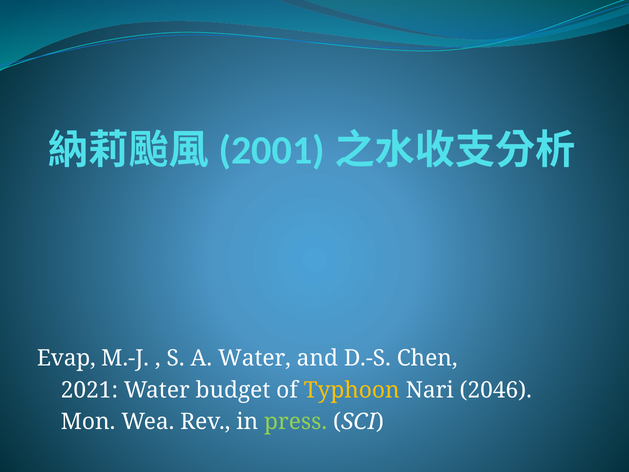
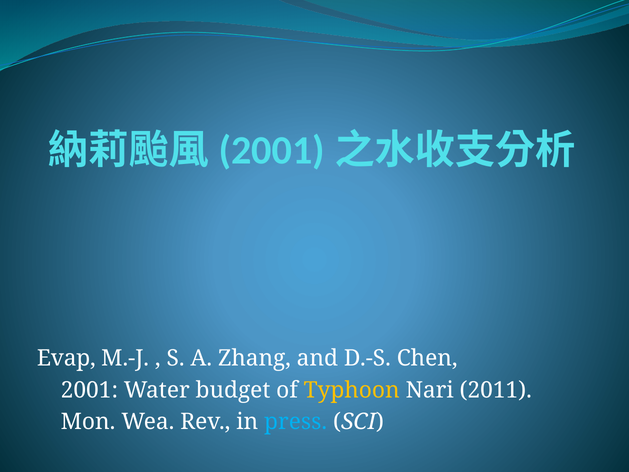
A Water: Water -> Zhang (254, 358)
2021: 2021 -> 2001 (89, 390)
2046: 2046 -> 2011 (496, 390)
press colour: light green -> light blue (296, 422)
